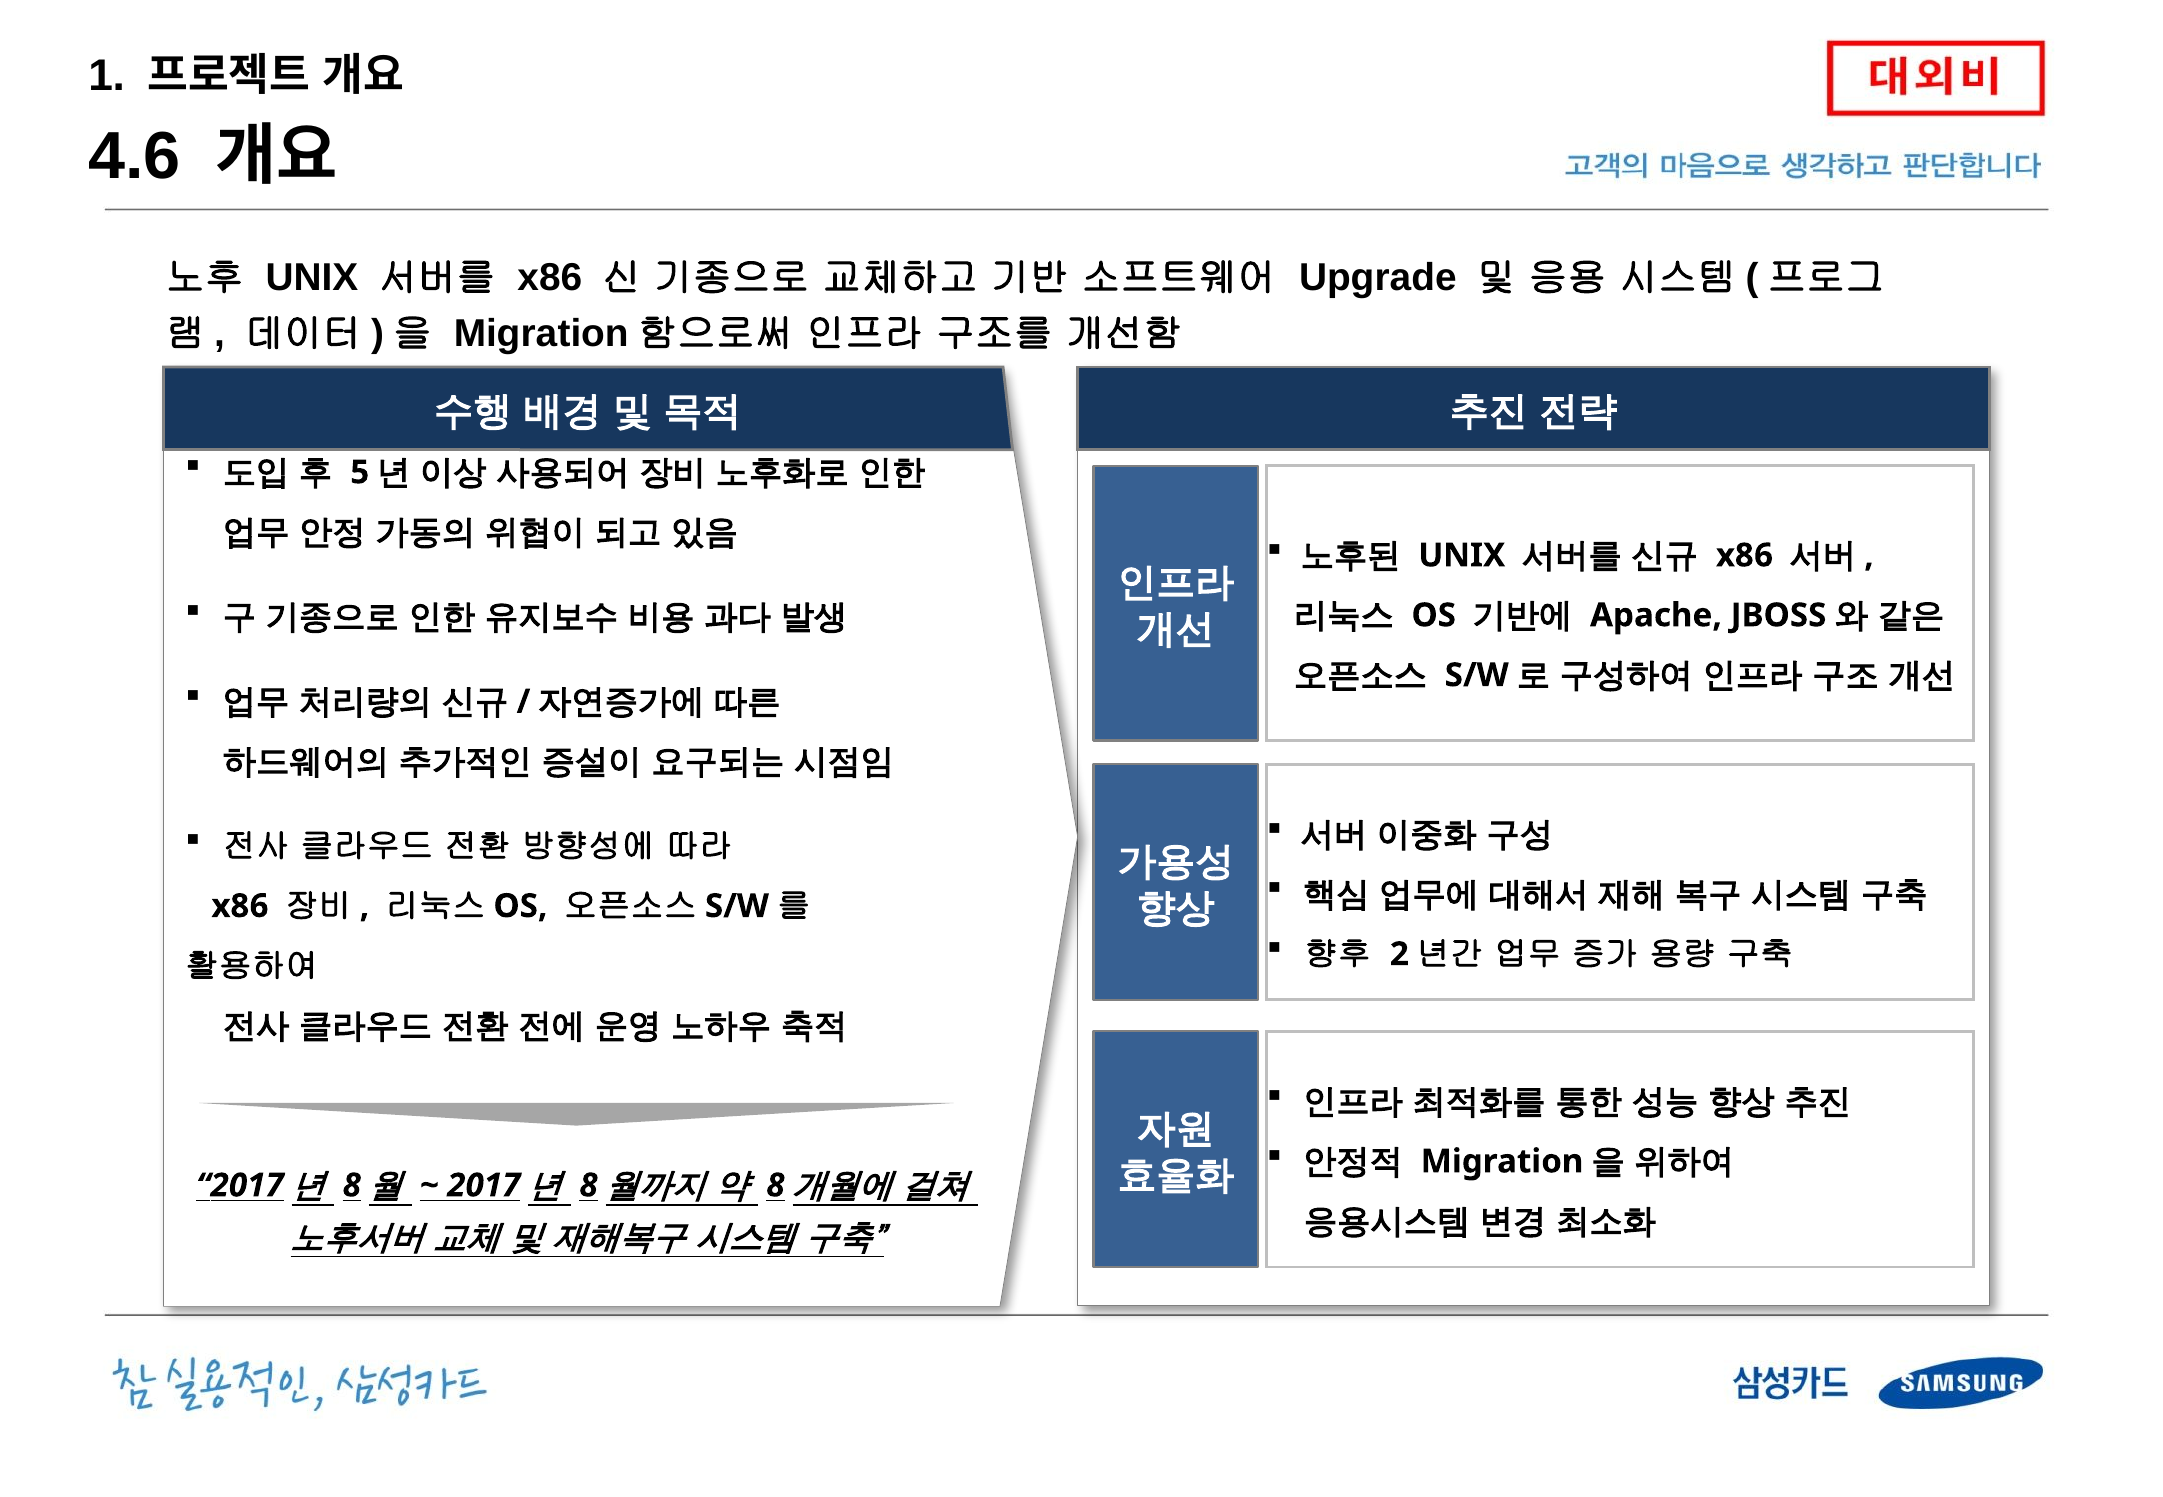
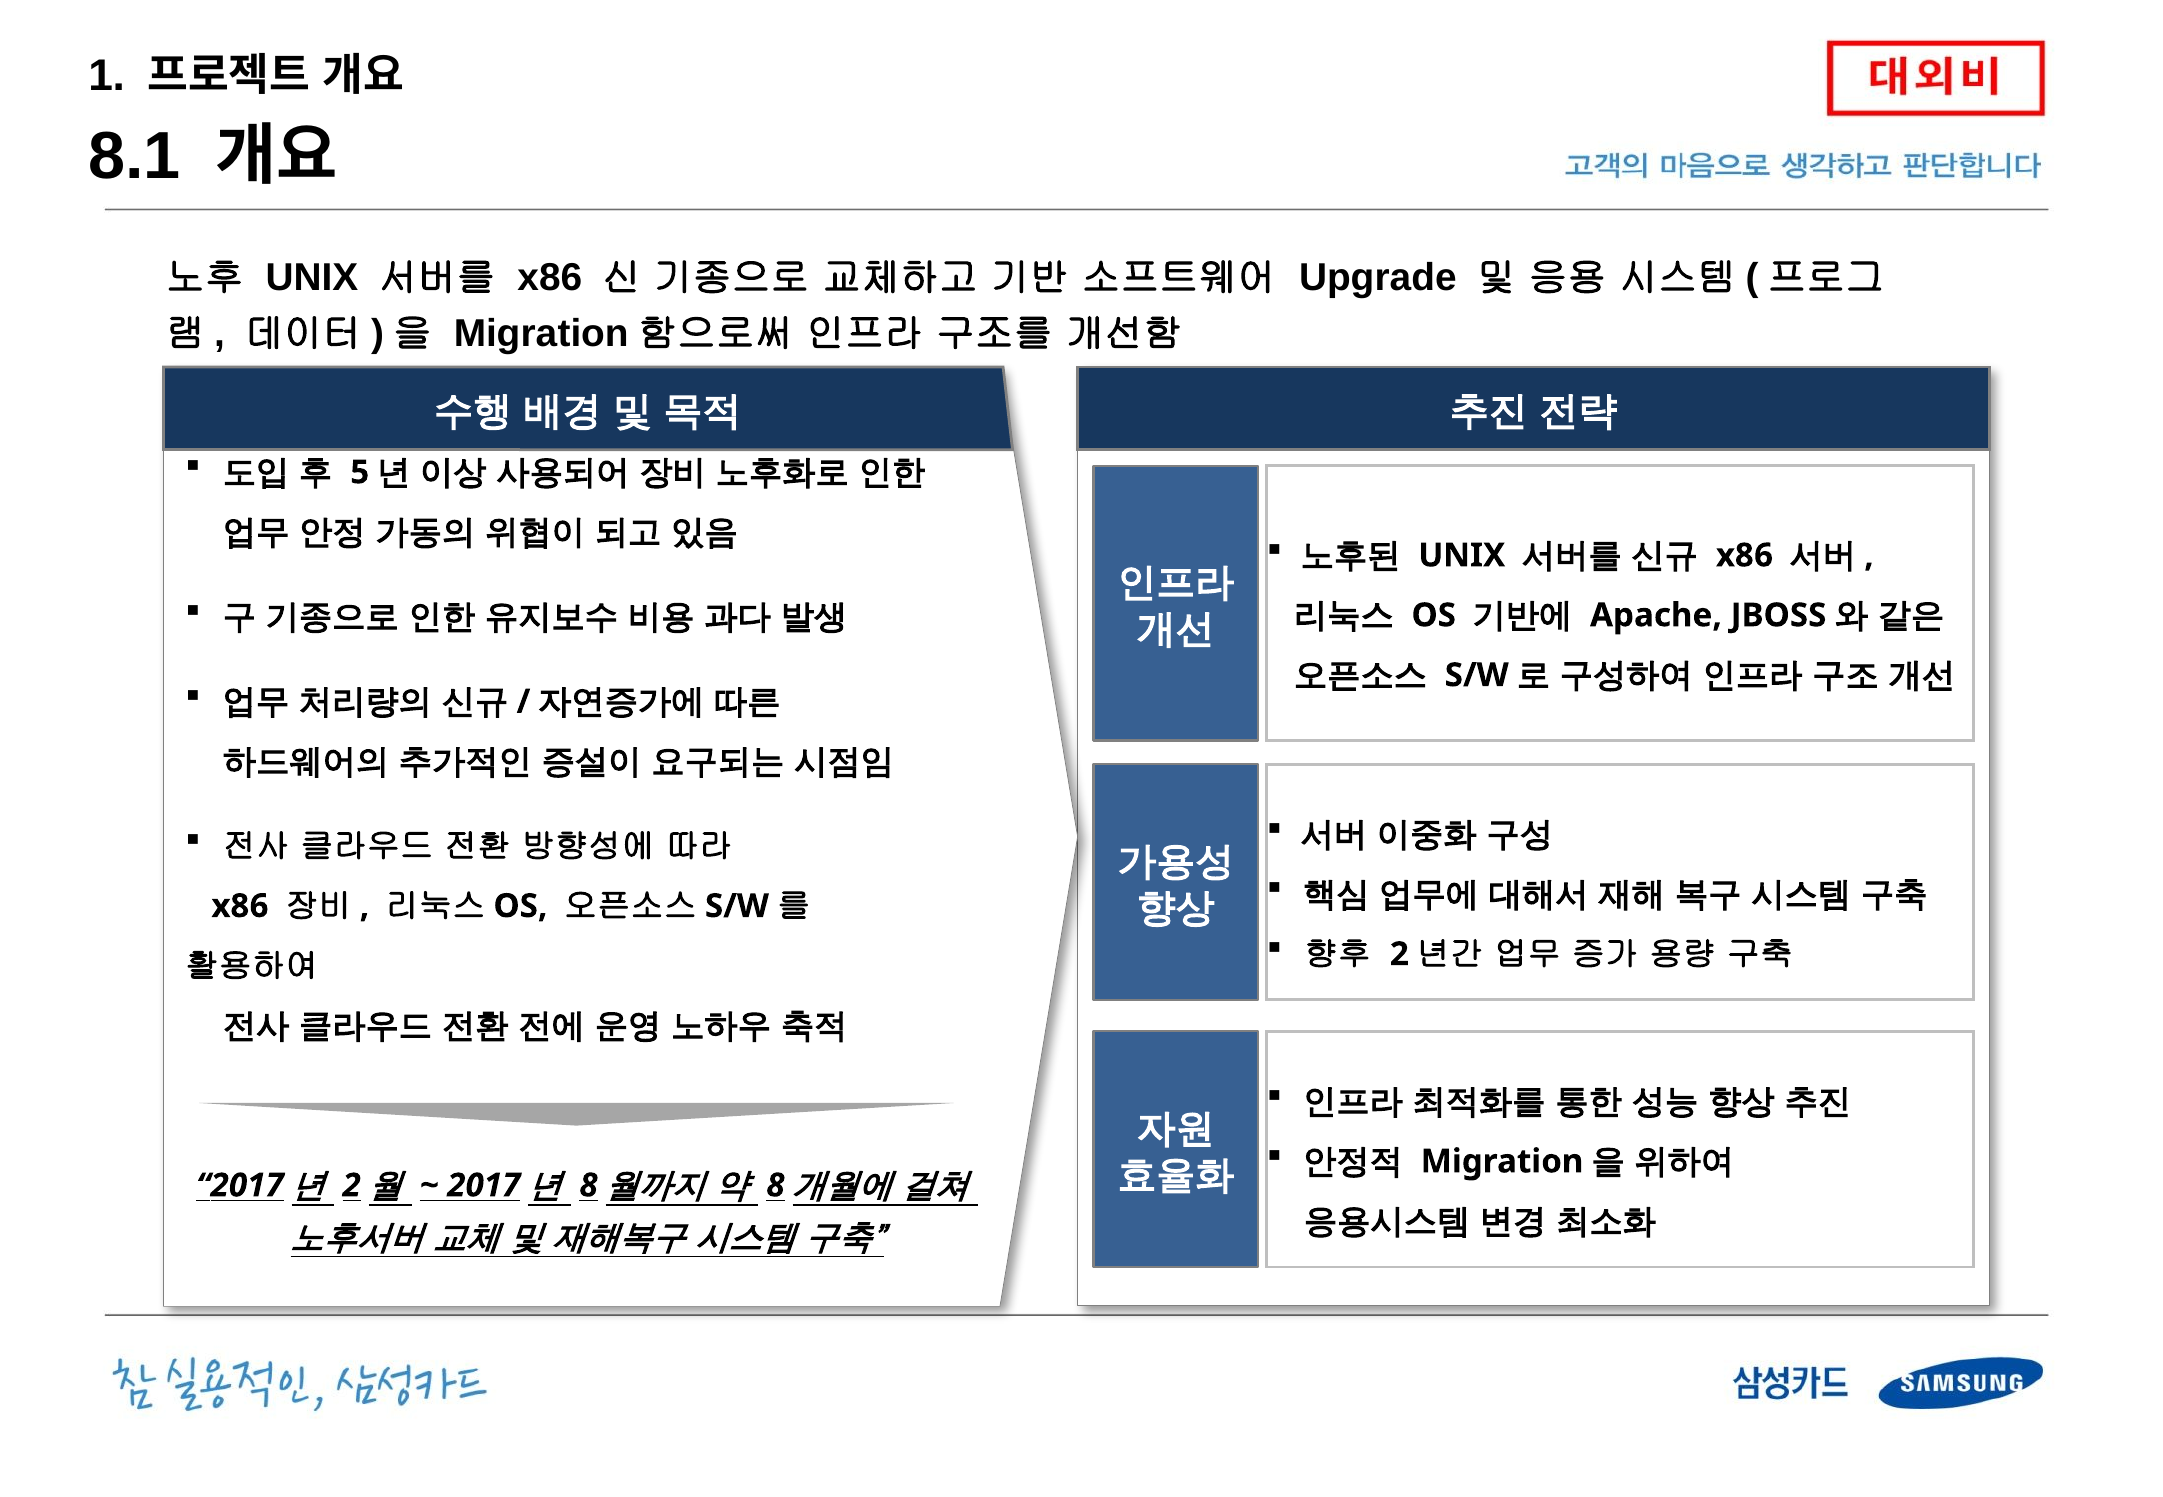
4.6: 4.6 -> 8.1 (134, 157)
8: 8 -> 2 (352, 1186)
